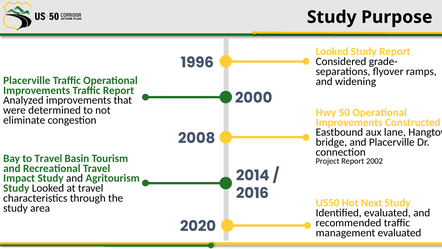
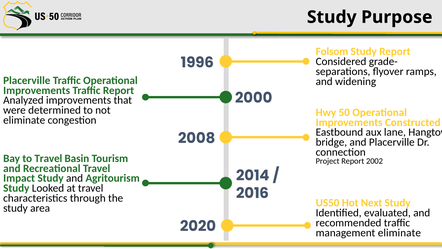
Looked: Looked -> Folsom (332, 52)
management evaluated: evaluated -> eliminate (399, 232)
